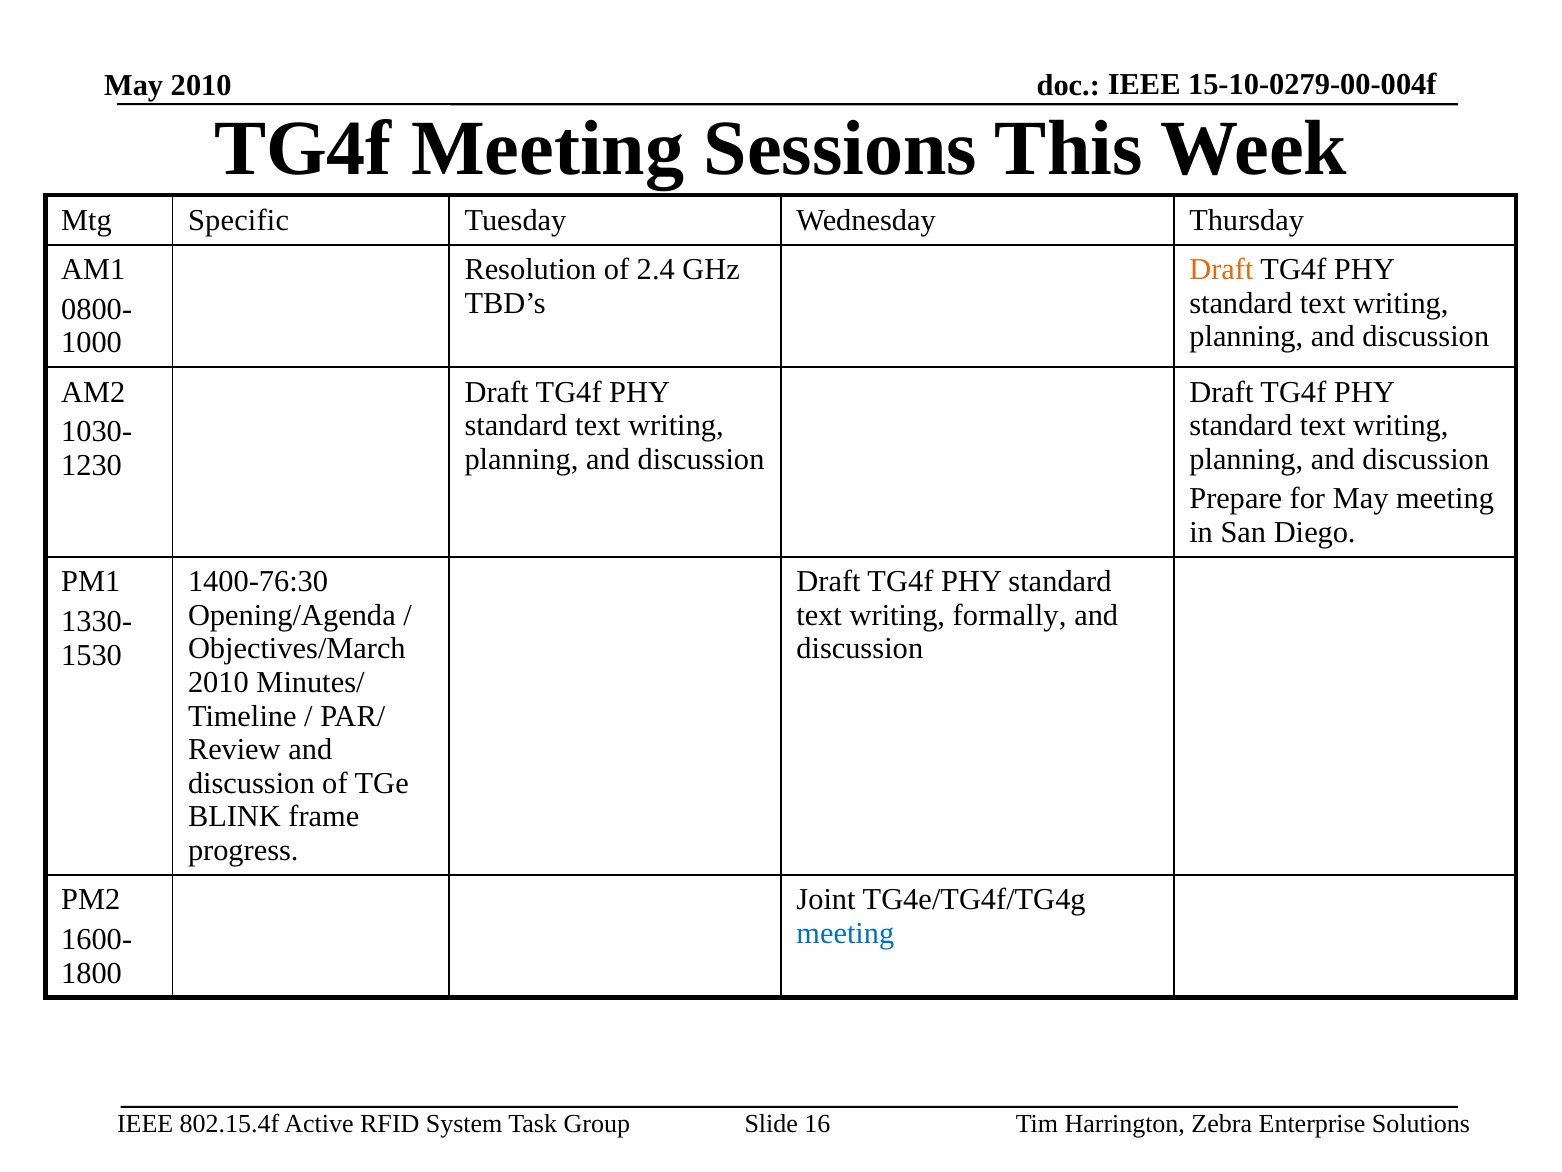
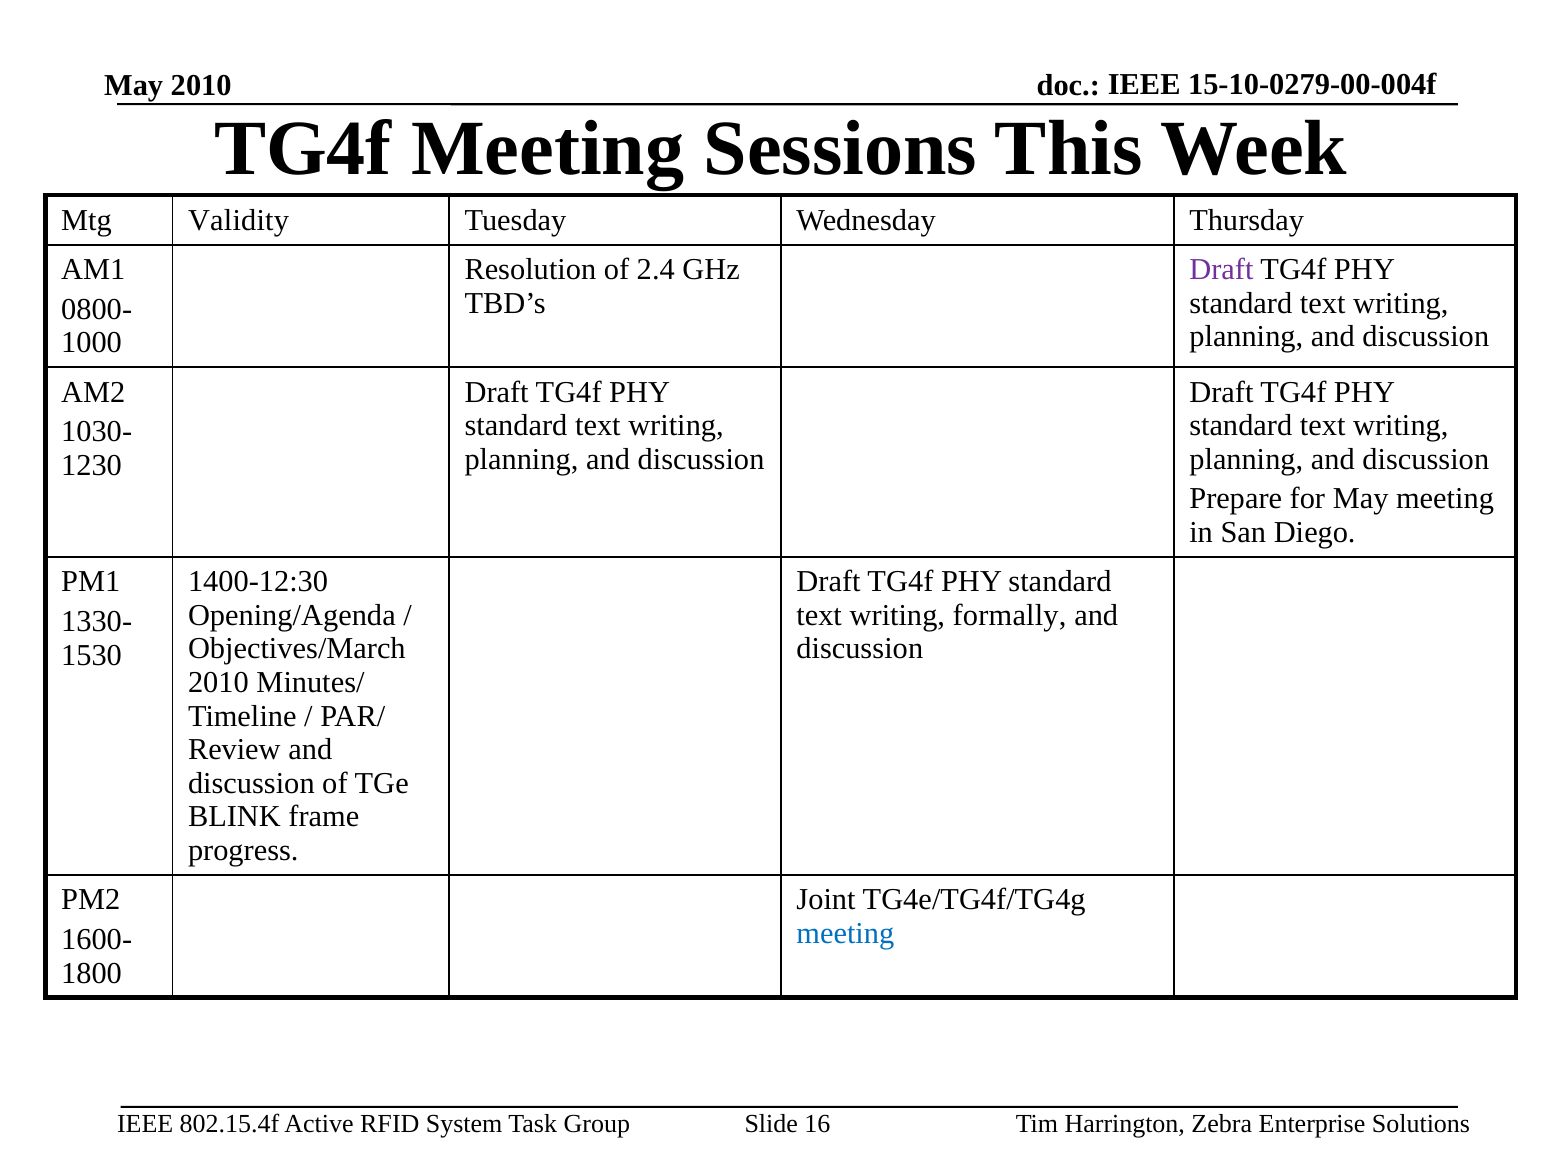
Specific: Specific -> Validity (239, 220)
Draft colour: orange -> purple (1221, 269)
1400-76:30: 1400-76:30 -> 1400-12:30 (258, 582)
